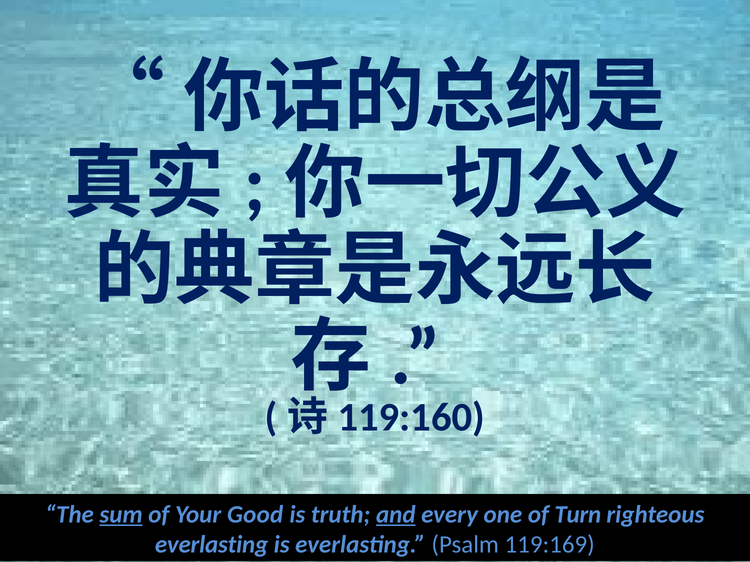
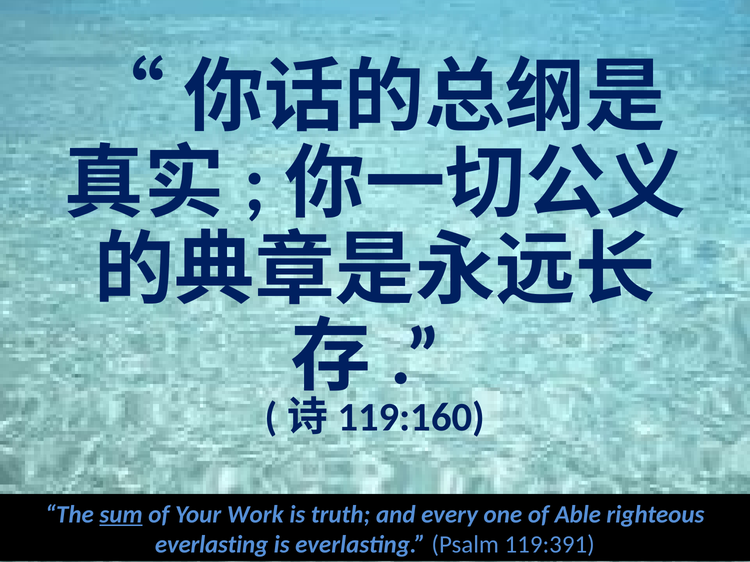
Good: Good -> Work (255, 515)
and underline: present -> none (396, 515)
Turn: Turn -> Able (578, 515)
119:169: 119:169 -> 119:391 (550, 545)
